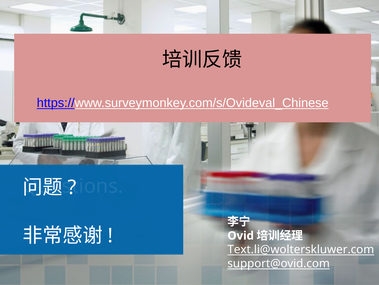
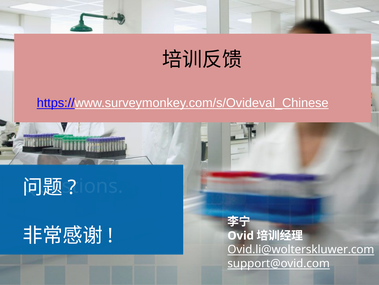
Text.li@wolterskluwer.com: Text.li@wolterskluwer.com -> Ovid.li@wolterskluwer.com (301, 249)
